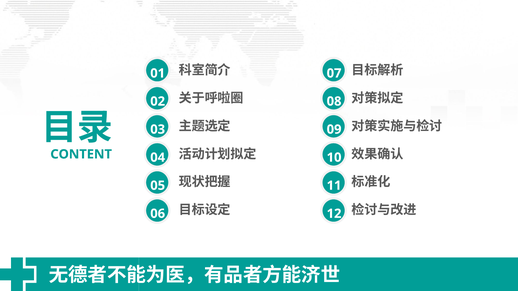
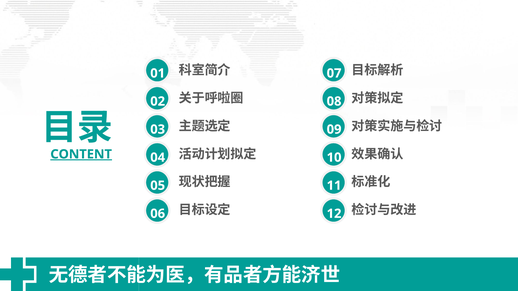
CONTENT underline: none -> present (81, 154)
